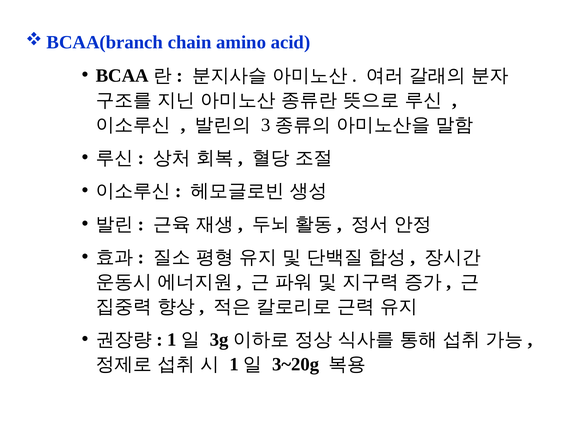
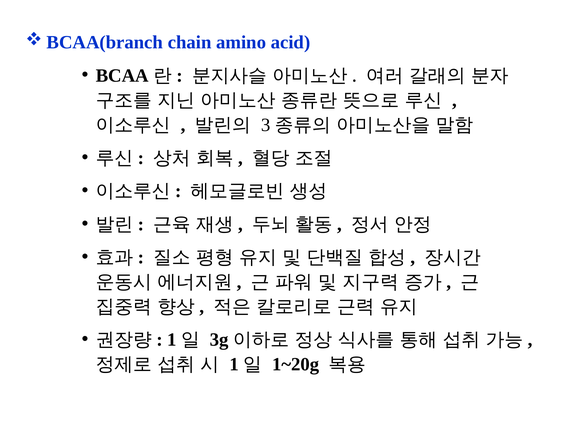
3~20g: 3~20g -> 1~20g (296, 365)
